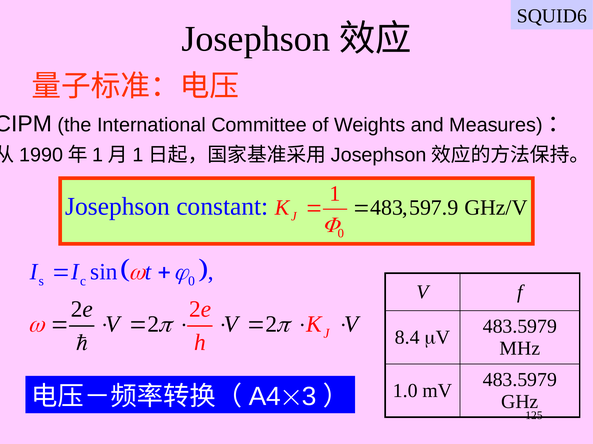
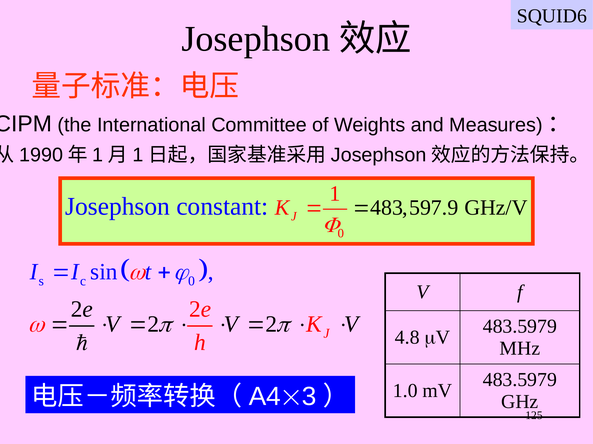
8.4: 8.4 -> 4.8 (407, 338)
